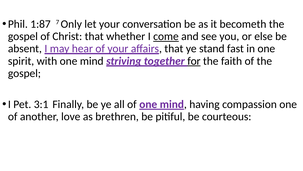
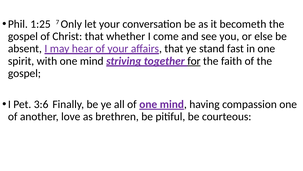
1:87: 1:87 -> 1:25 (41, 24)
come underline: present -> none (166, 36)
3:1: 3:1 -> 3:6 (41, 104)
